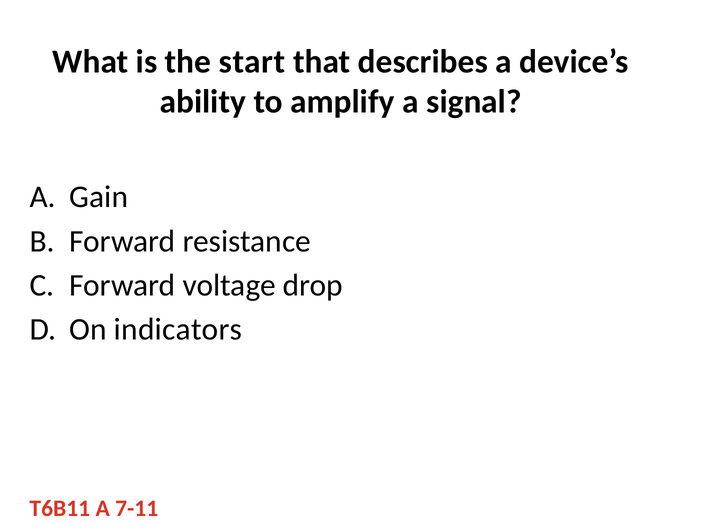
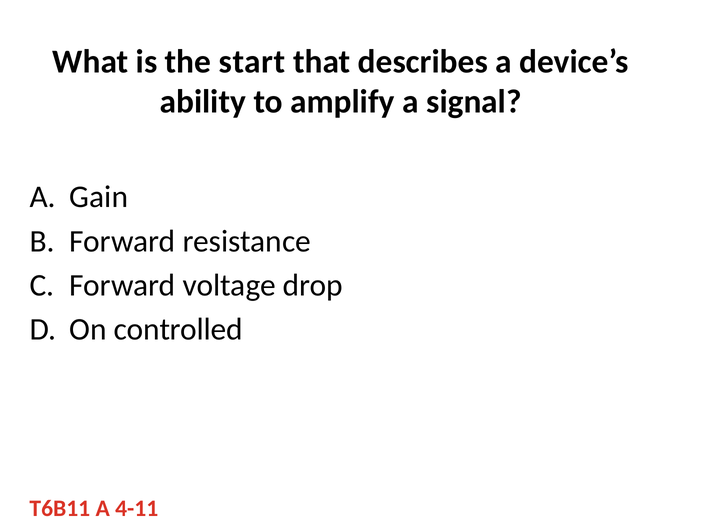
indicators: indicators -> controlled (178, 329)
7-11: 7-11 -> 4-11 (137, 508)
